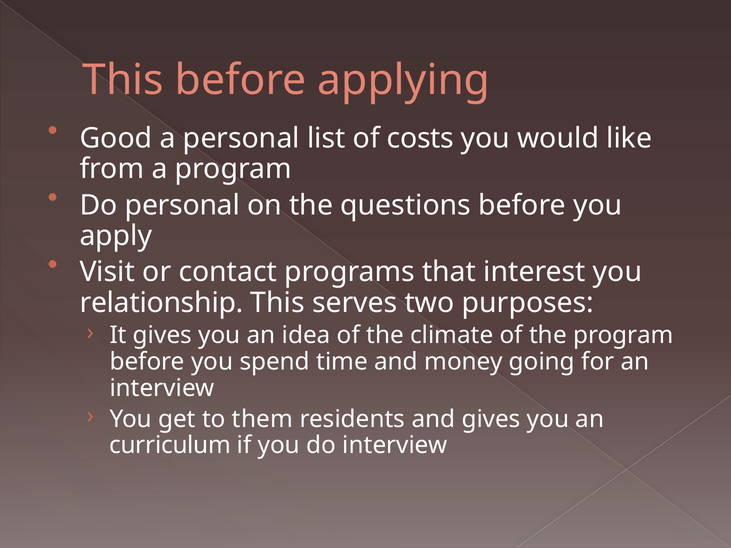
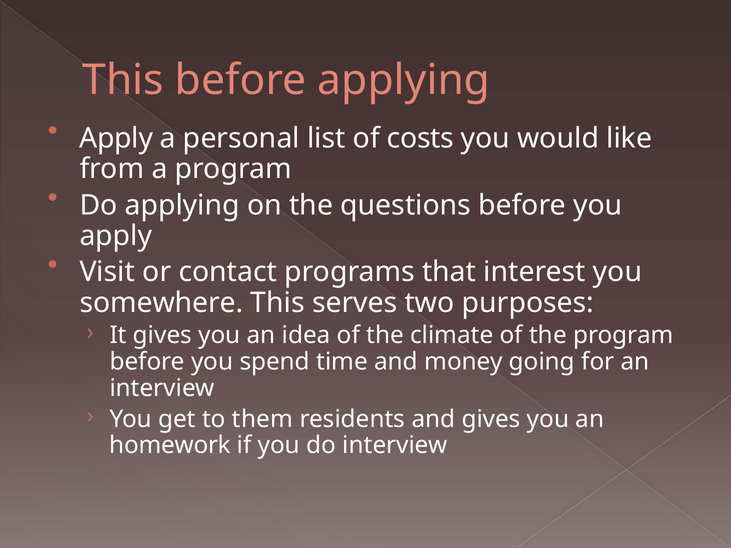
Good: Good -> Apply (116, 138)
Do personal: personal -> applying (182, 205)
relationship: relationship -> somewhere (161, 303)
curriculum: curriculum -> homework (170, 446)
